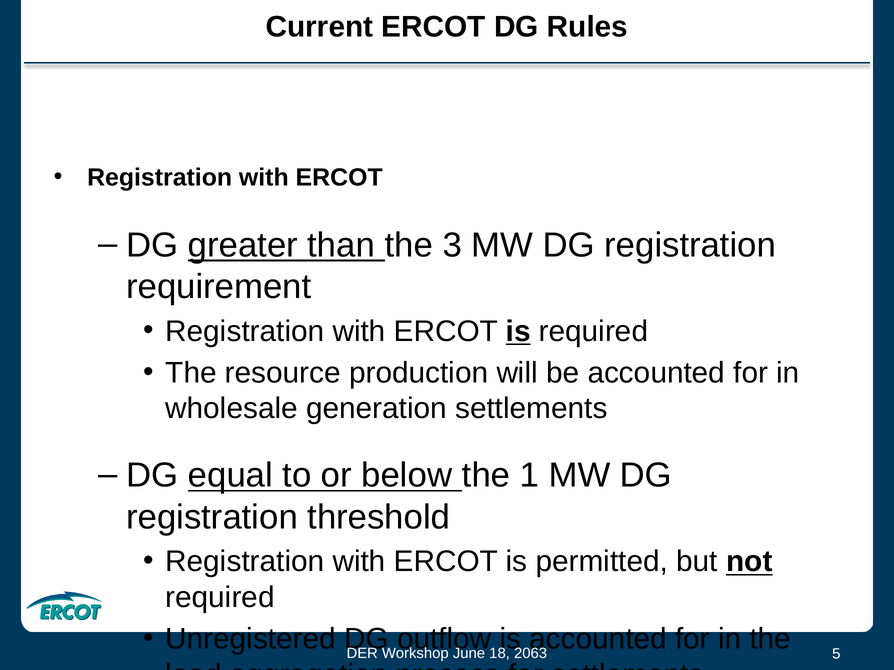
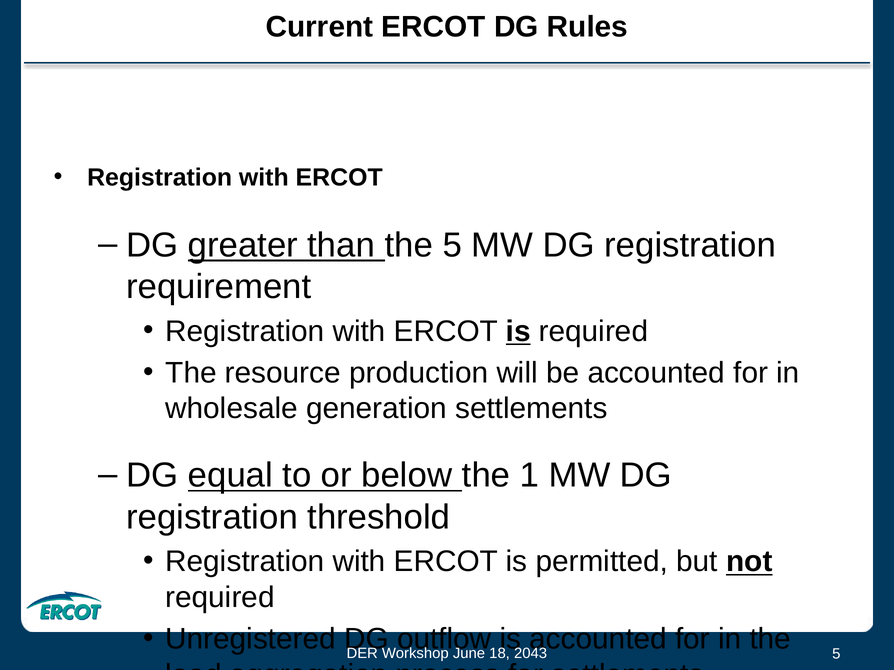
the 3: 3 -> 5 (452, 245)
2063: 2063 -> 2043 (531, 654)
